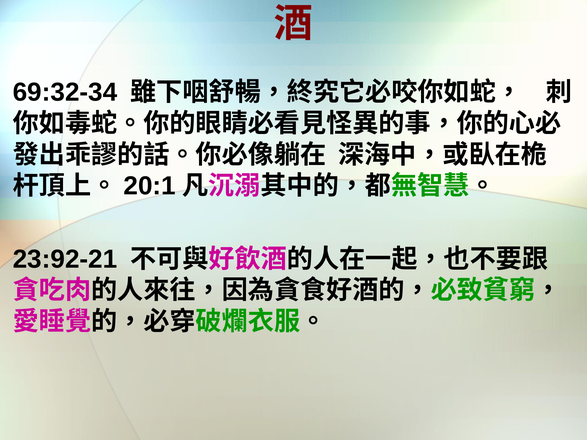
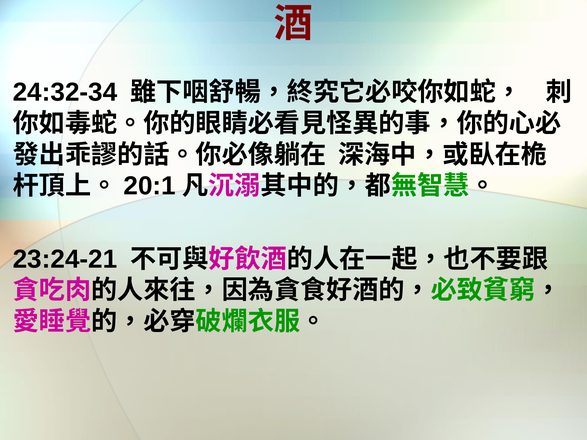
69:32-34: 69:32-34 -> 24:32-34 (65, 92)
23:92-21: 23:92-21 -> 23:24-21 (65, 259)
